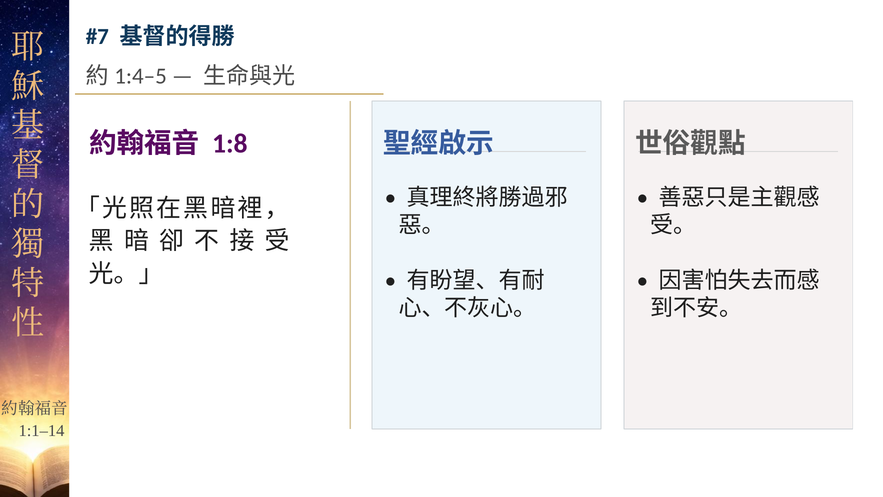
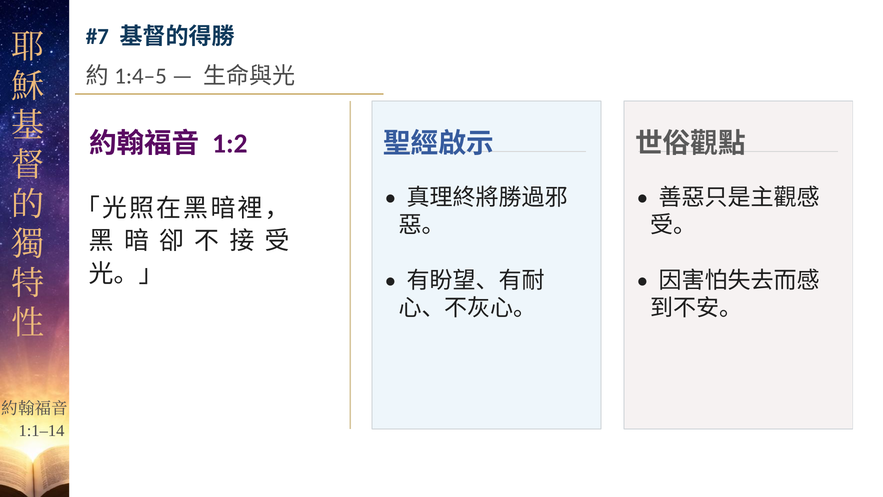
1:8: 1:8 -> 1:2 (230, 144)
